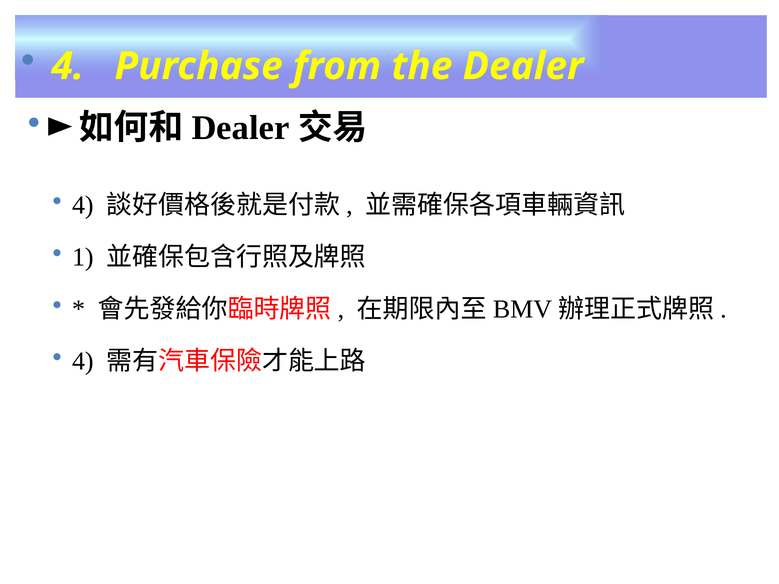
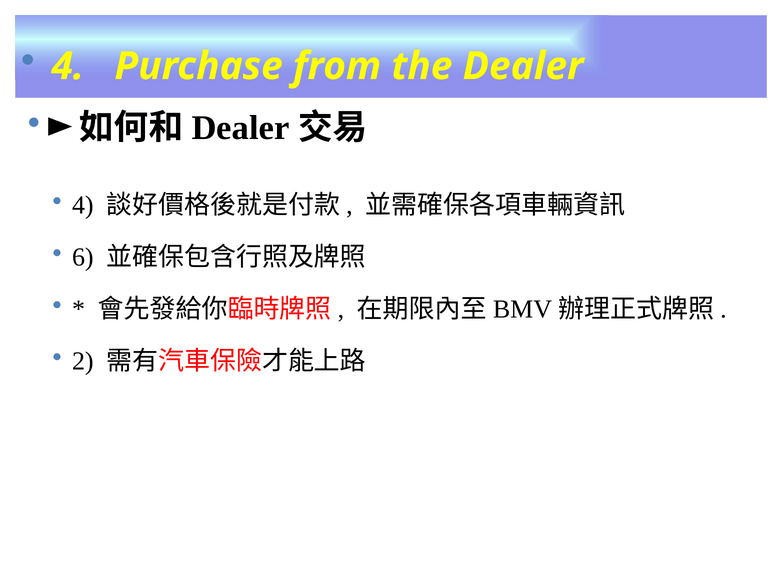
1: 1 -> 6 (83, 257)
4: 4 -> 2 (83, 361)
